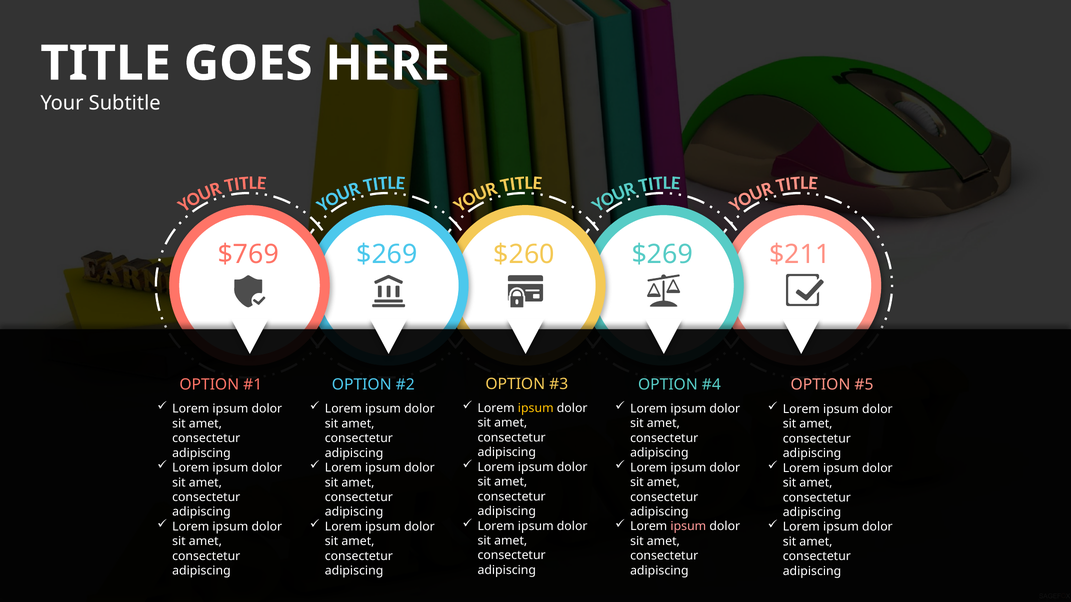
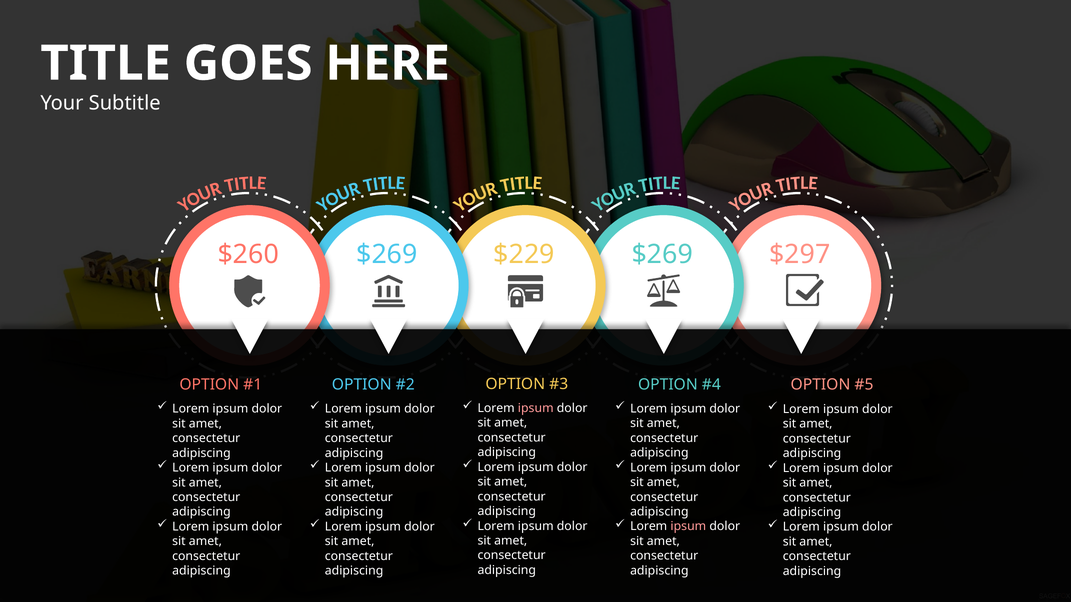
$769: $769 -> $260 (248, 254)
$260: $260 -> $229 (524, 254)
$211: $211 -> $297 (800, 254)
ipsum colour: yellow -> pink (536, 408)
